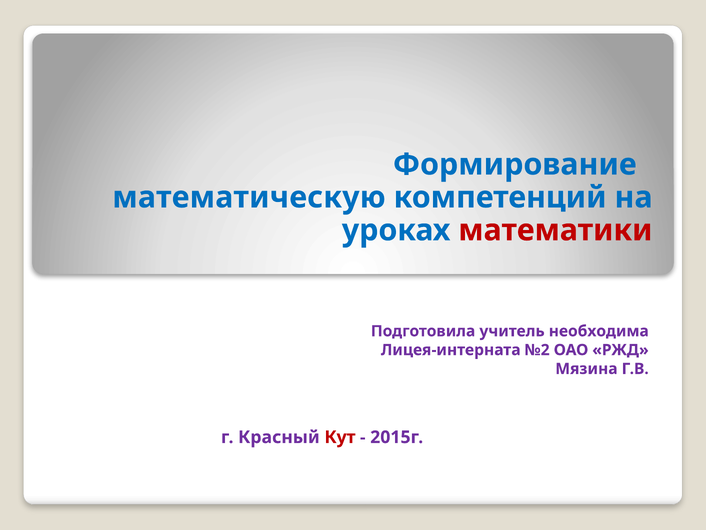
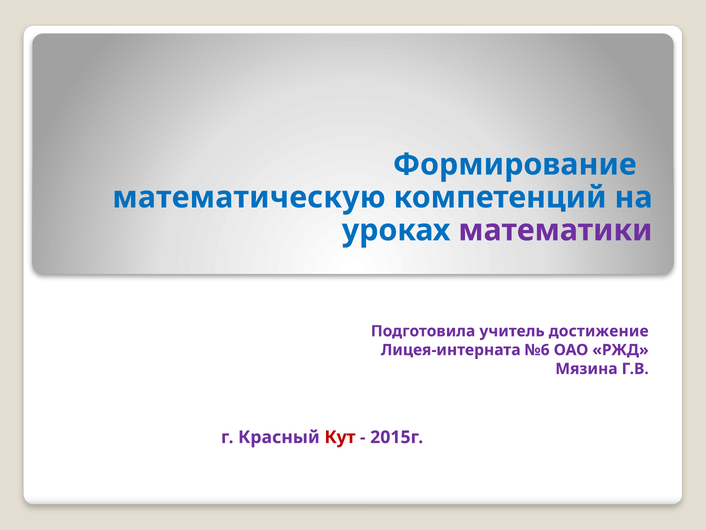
математики colour: red -> purple (555, 230)
необходима: необходима -> достижение (599, 331)
№2: №2 -> №6 (537, 350)
